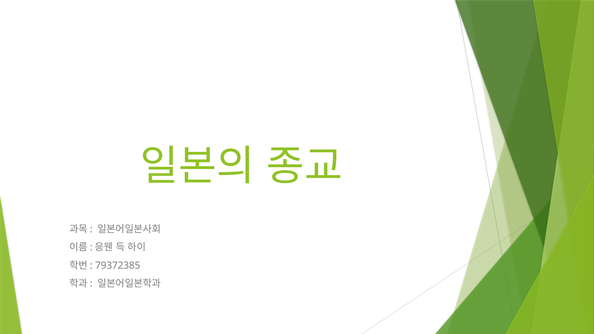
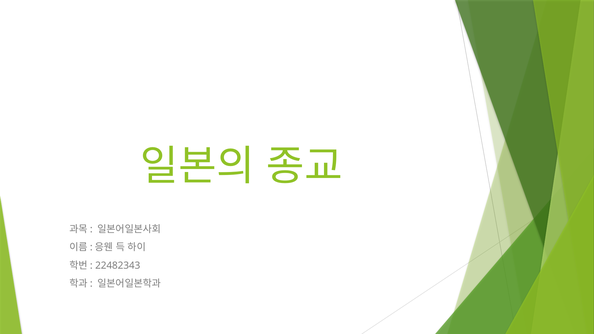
79372385: 79372385 -> 22482343 (118, 266)
